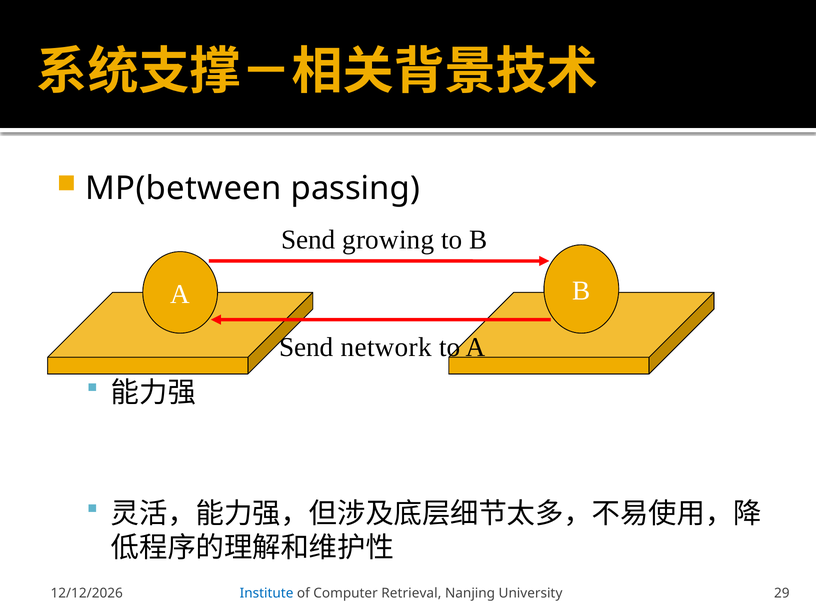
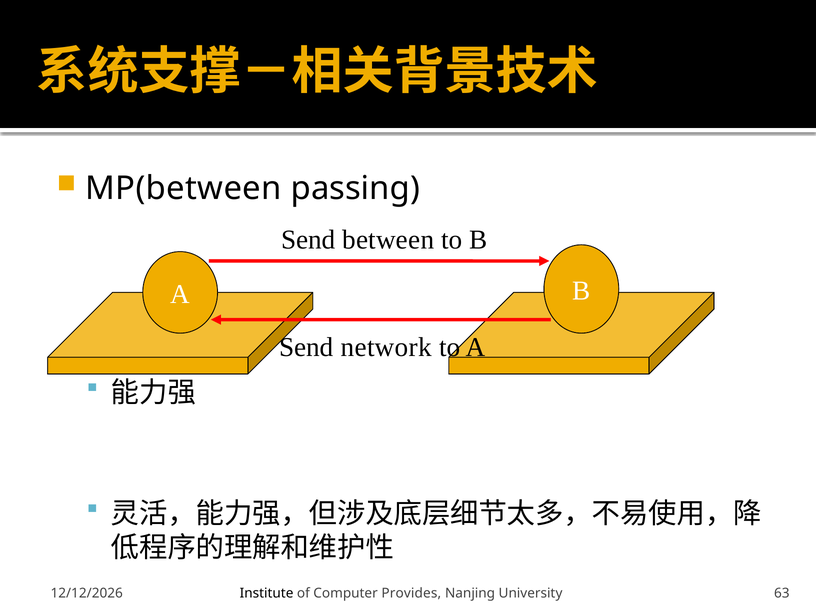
growing: growing -> between (388, 240)
Institute colour: blue -> black (267, 593)
Retrieval: Retrieval -> Provides (411, 593)
29: 29 -> 63 (782, 593)
